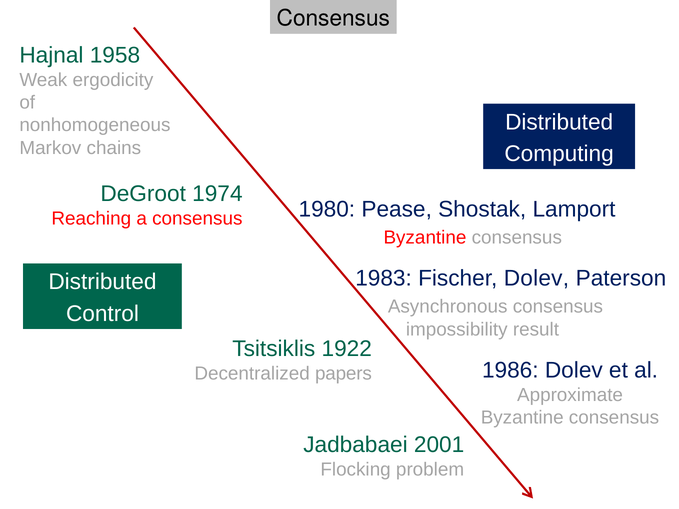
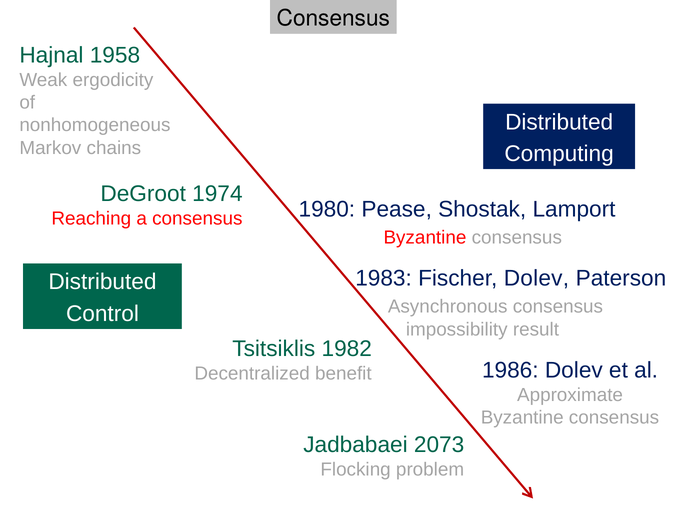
1922: 1922 -> 1982 (347, 349)
papers: papers -> benefit (343, 374)
2001: 2001 -> 2073 (439, 445)
